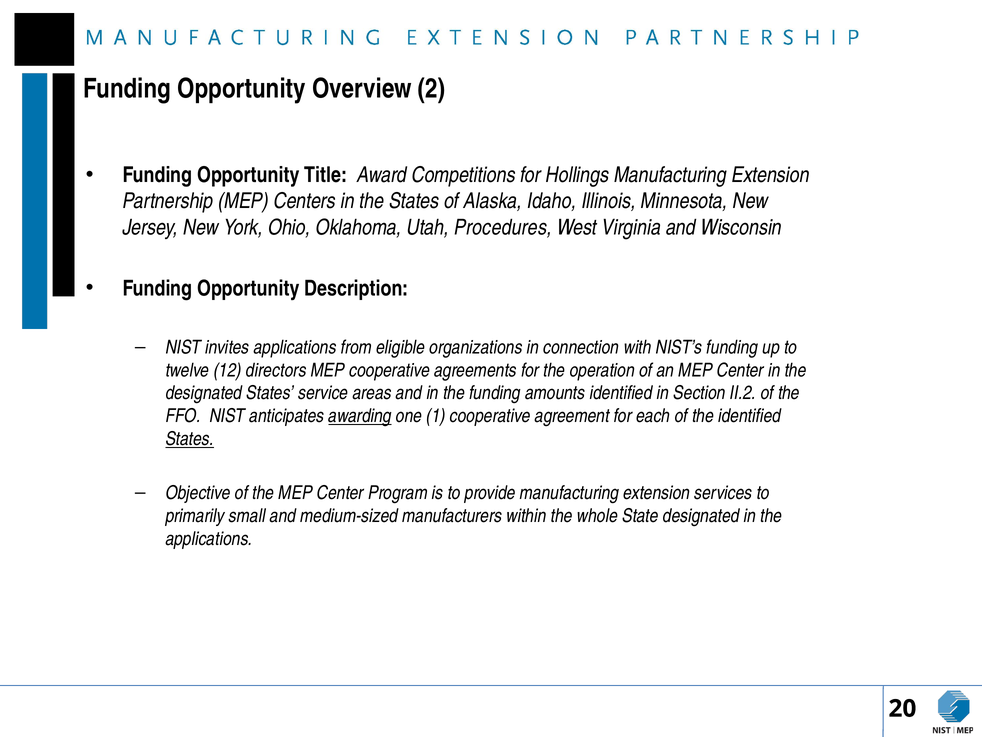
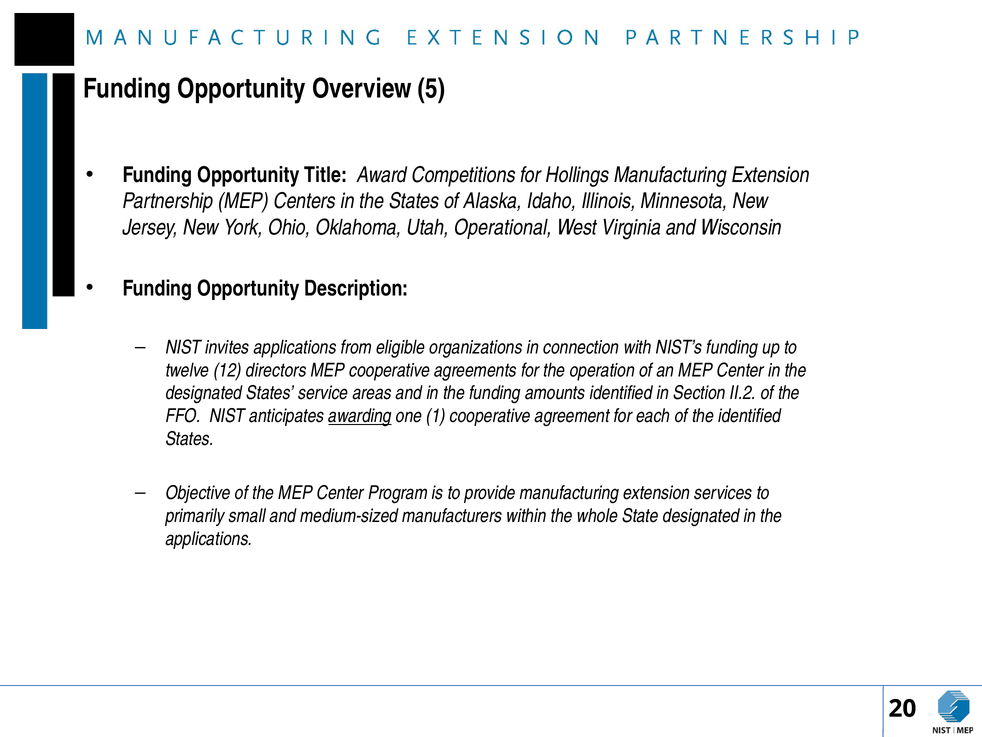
2: 2 -> 5 (432, 89)
Procedures: Procedures -> Operational (503, 227)
States underline: present -> none (190, 439)
